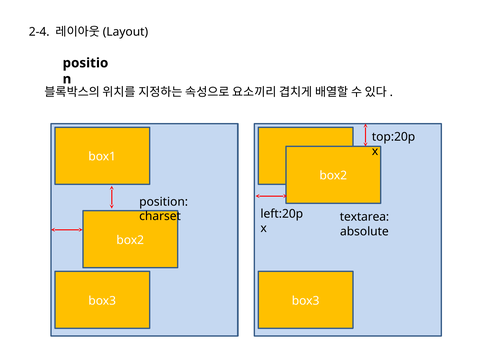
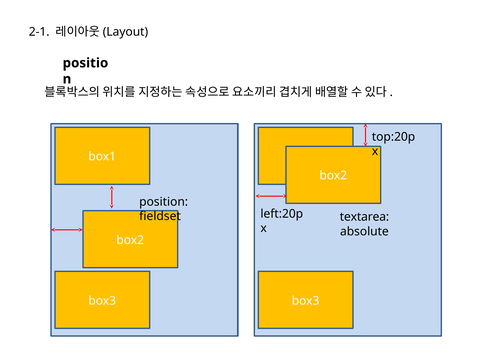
2-4: 2-4 -> 2-1 (39, 32)
charset: charset -> fieldset (160, 216)
